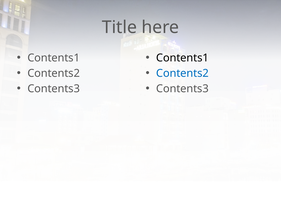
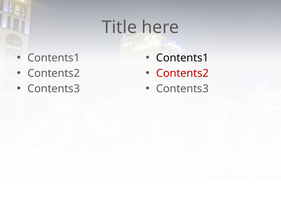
Contents2 colour: blue -> red (182, 73)
